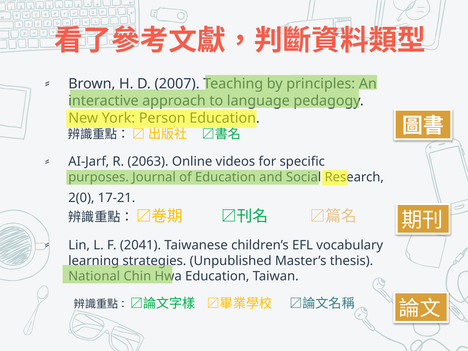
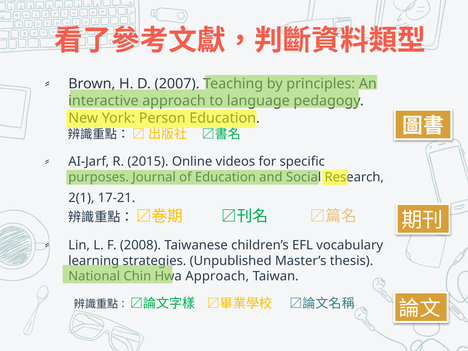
2063: 2063 -> 2015 (148, 162)
2(0: 2(0 -> 2(1 (81, 198)
2041: 2041 -> 2008 (140, 245)
Education: Education -> Approach (217, 276)
